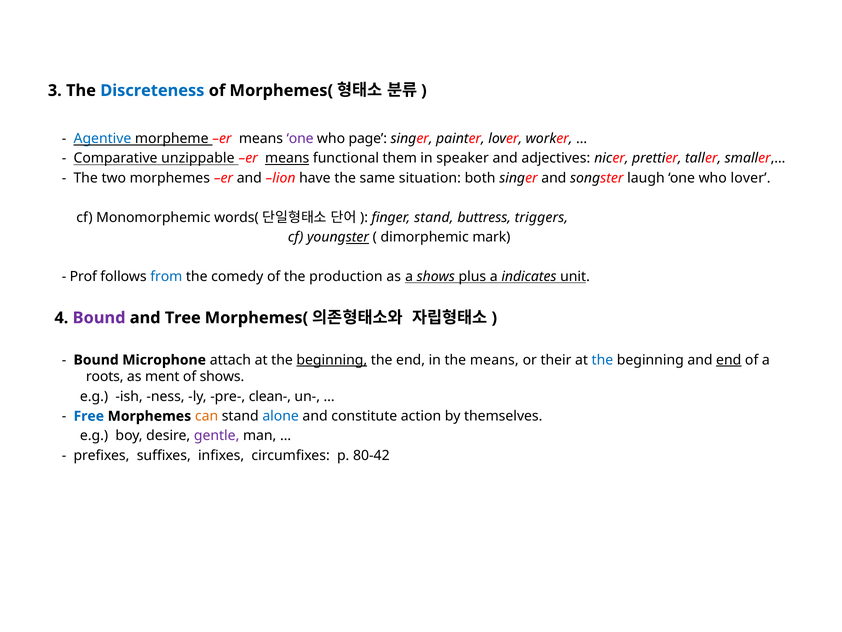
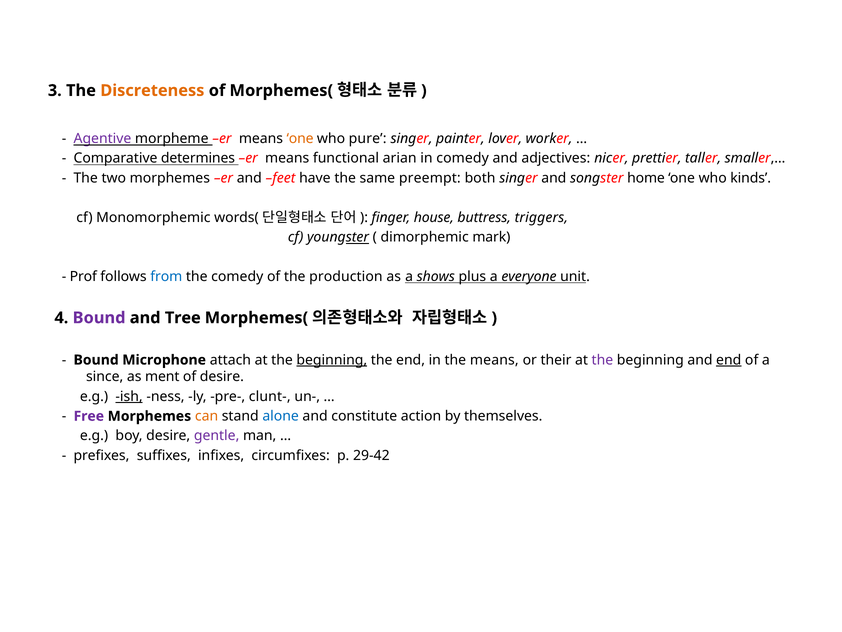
Discreteness colour: blue -> orange (152, 90)
Agentive colour: blue -> purple (102, 139)
one colour: purple -> orange (300, 139)
page: page -> pure (368, 139)
unzippable: unzippable -> determines (198, 158)
means underline: present -> none (287, 158)
them: them -> arian (400, 158)
in speaker: speaker -> comedy (463, 158)
lion: lion -> feet (281, 178)
situation: situation -> preempt (430, 178)
laugh: laugh -> home (646, 178)
who lover: lover -> kinds (751, 178)
finger stand: stand -> house (434, 217)
indicates: indicates -> everyone (529, 276)
the colour: blue -> purple (602, 360)
roots: roots -> since (105, 377)
of shows: shows -> desire (222, 377)
ish underline: none -> present (129, 396)
clean-: clean- -> clunt- (270, 396)
Free colour: blue -> purple (89, 416)
80-42: 80-42 -> 29-42 (371, 455)
